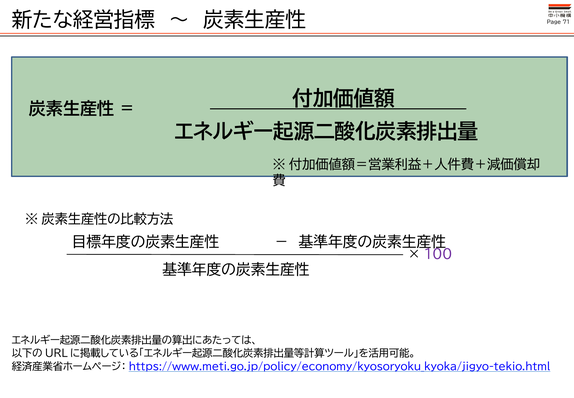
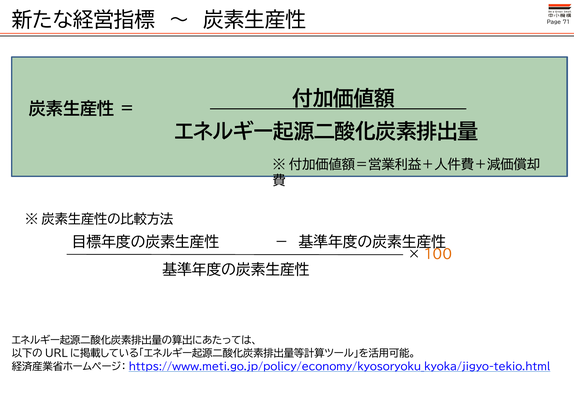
100 colour: purple -> orange (438, 254)
